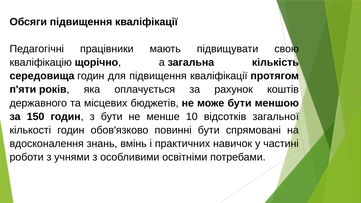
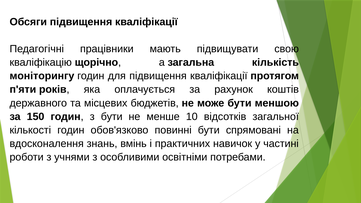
середовища: середовища -> моніторингу (42, 76)
